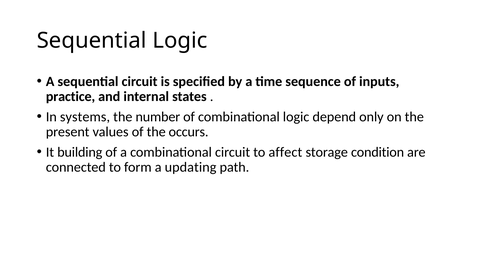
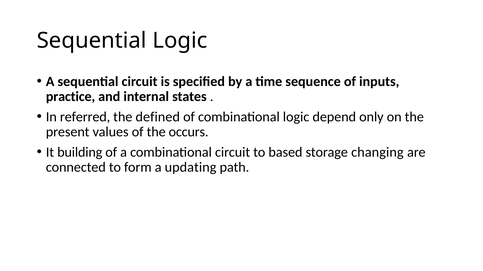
systems: systems -> referred (85, 117)
number: number -> defined (158, 117)
affect: affect -> based (285, 152)
condition: condition -> changing (377, 152)
